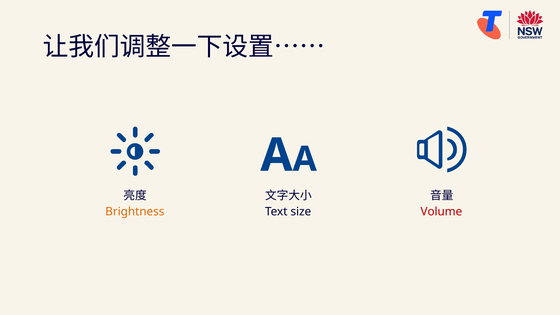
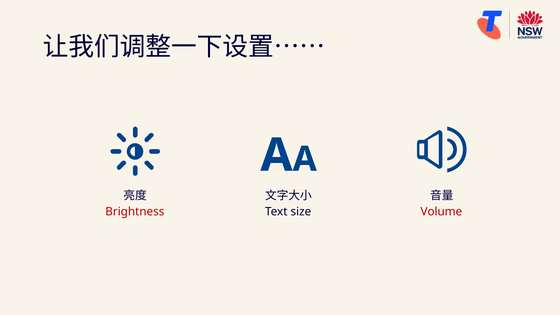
Brightness colour: orange -> red (135, 212)
